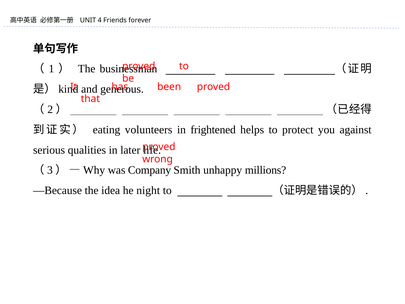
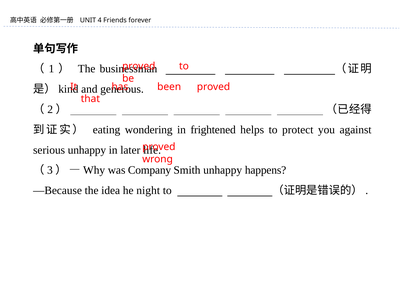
volunteers: volunteers -> wondering (149, 130)
serious qualities: qualities -> unhappy (87, 150)
millions: millions -> happens (266, 170)
